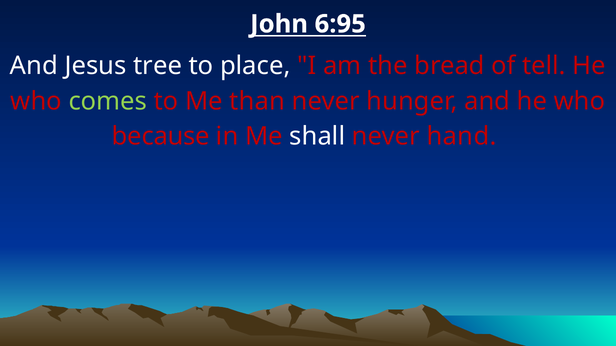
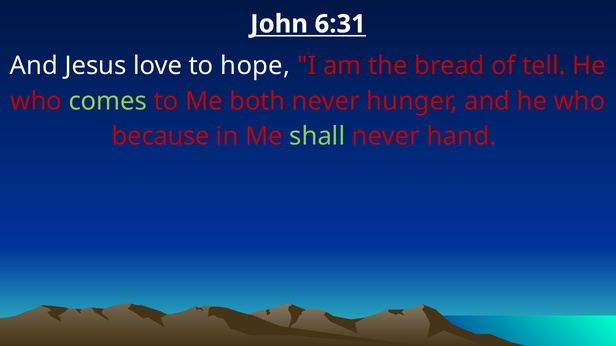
6:95: 6:95 -> 6:31 (340, 24)
tree: tree -> love (158, 66)
place: place -> hope (255, 66)
than: than -> both (257, 101)
shall colour: white -> light green (317, 137)
